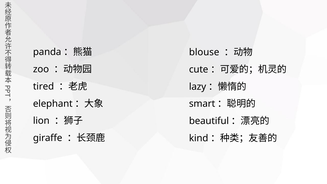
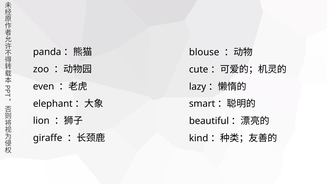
tired: tired -> even (44, 86)
